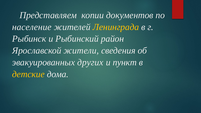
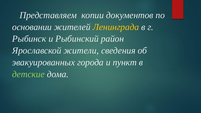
население: население -> основании (32, 27)
других: других -> города (90, 62)
детские colour: yellow -> light green (28, 74)
